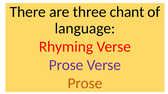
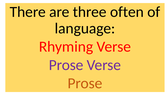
chant: chant -> often (127, 12)
